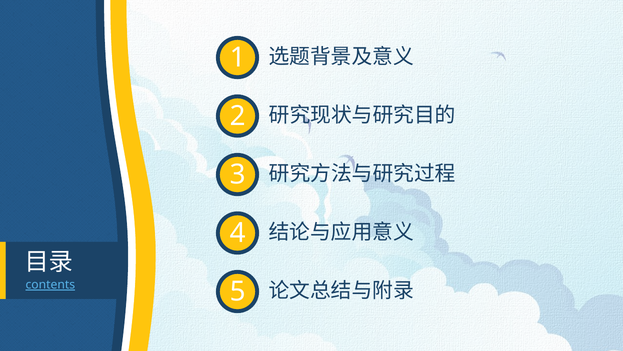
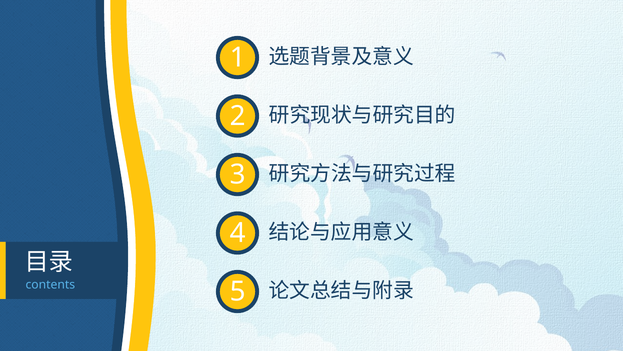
contents underline: present -> none (50, 284)
